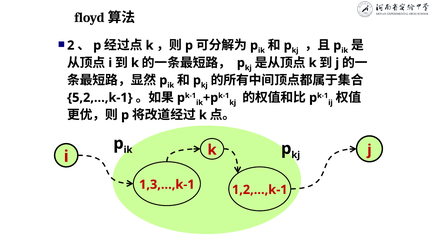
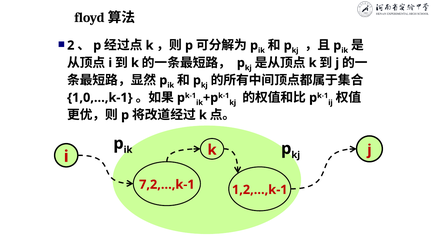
5,2,…,k-1: 5,2,…,k-1 -> 1,0,…,k-1 (100, 98)
1,3,…,k-1: 1,3,…,k-1 -> 7,2,…,k-1 (167, 184)
